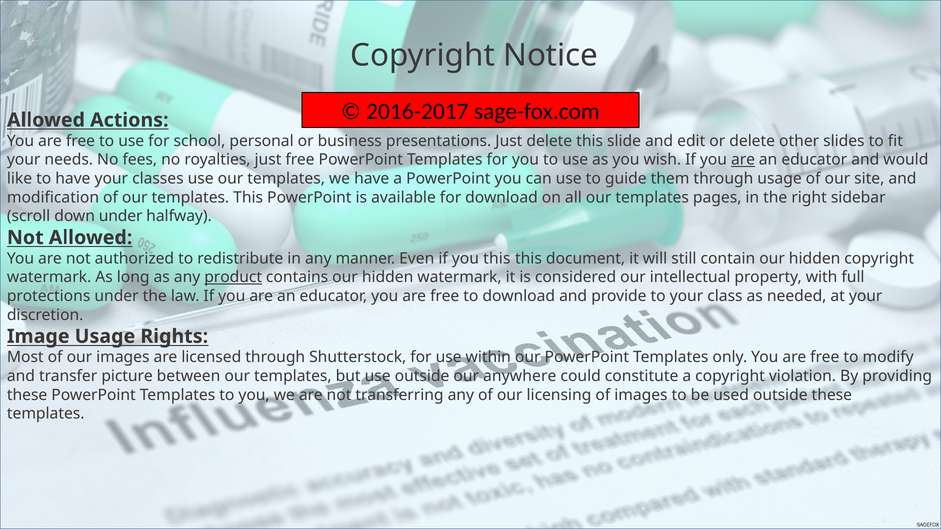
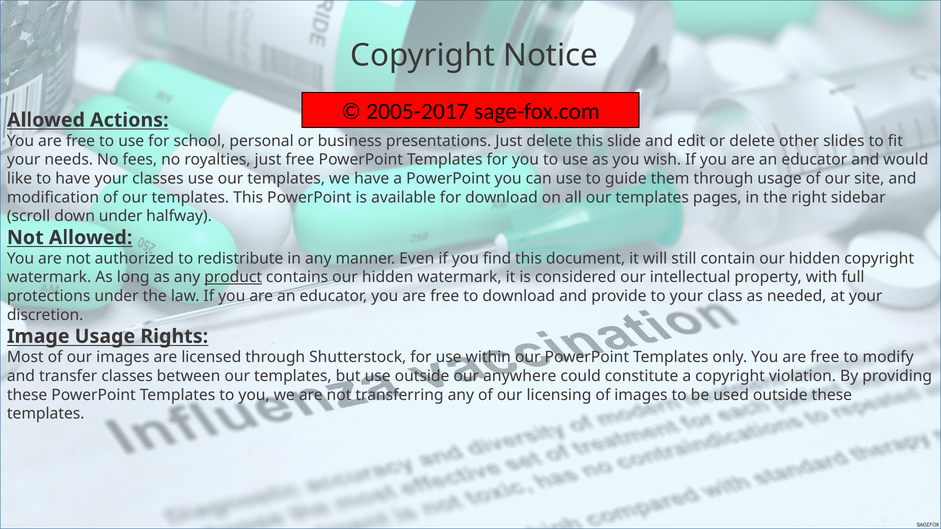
2016-2017: 2016-2017 -> 2005-2017 (417, 112)
are underline: present -> none (743, 160)
you this: this -> find (497, 259)
transfer picture: picture -> classes (127, 376)
